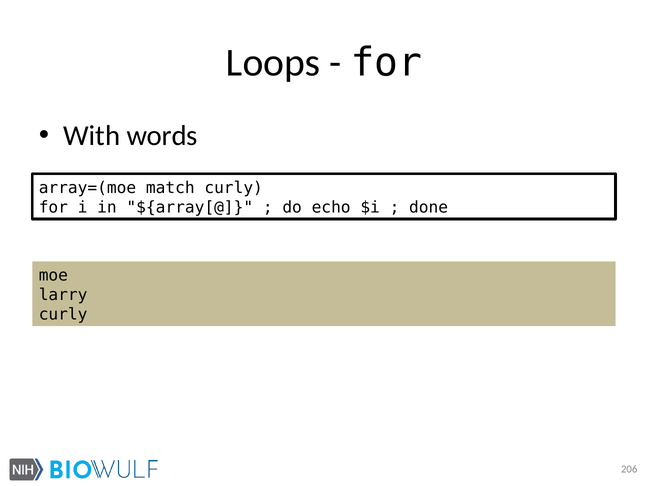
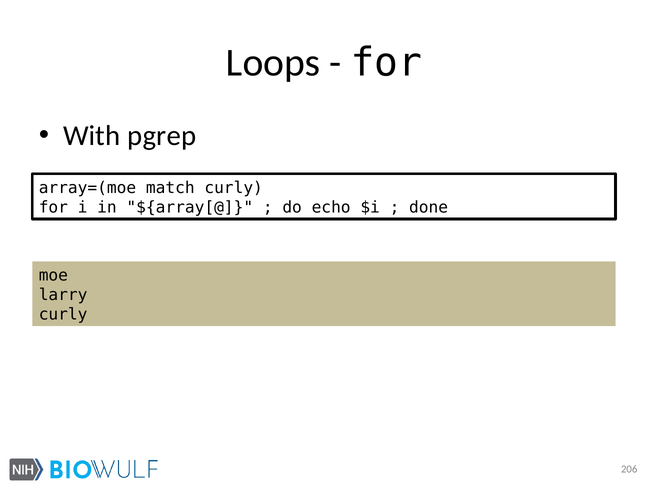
words: words -> pgrep (162, 136)
